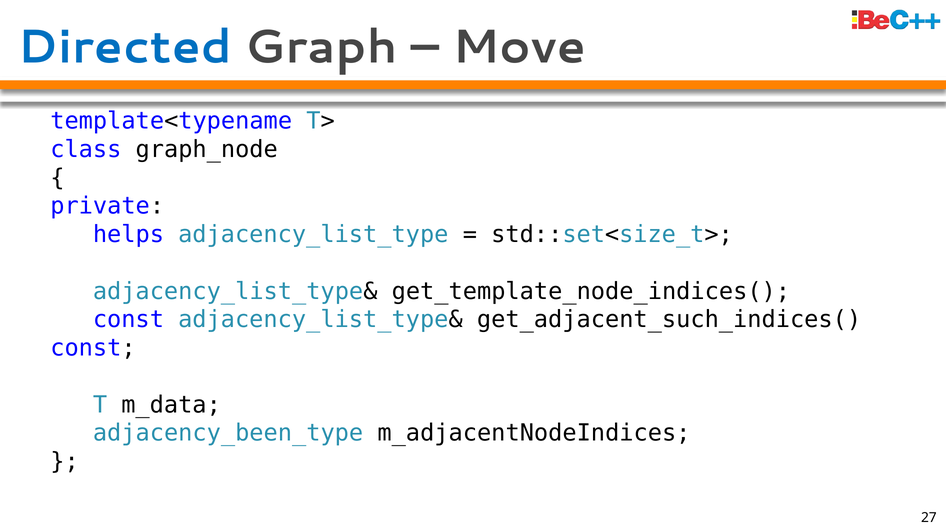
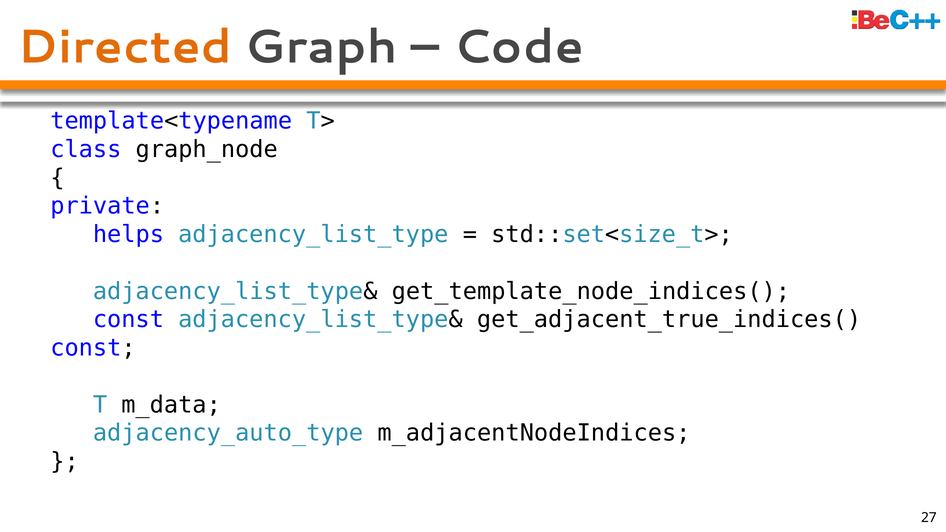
Directed colour: blue -> orange (125, 47)
Move: Move -> Code (519, 47)
get_adjacent_such_indices(: get_adjacent_such_indices( -> get_adjacent_true_indices( (669, 320)
adjacency_been_type: adjacency_been_type -> adjacency_auto_type (228, 433)
